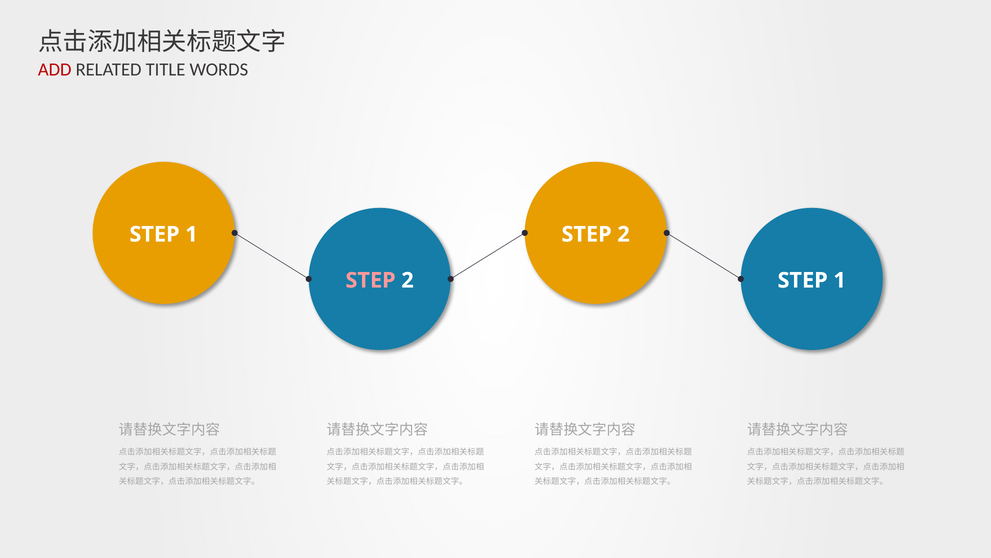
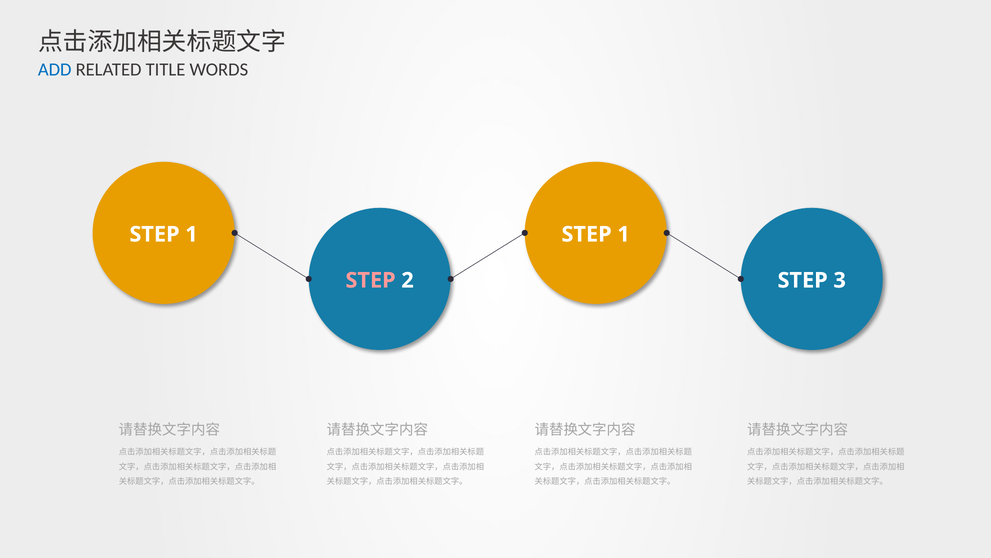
ADD colour: red -> blue (55, 70)
2: 2 -> 1 (624, 234)
1: 1 -> 3 (840, 280)
